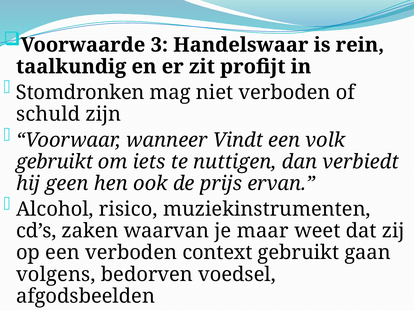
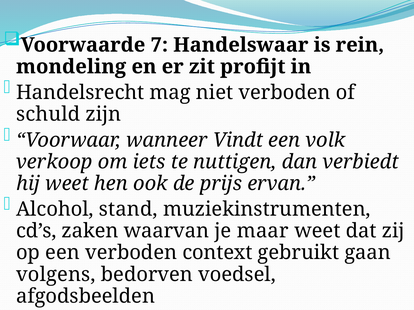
3: 3 -> 7 (159, 45)
taalkundig: taalkundig -> mondeling (71, 67)
Stomdronken: Stomdronken -> Handelsrecht (80, 93)
gebruikt: gebruikt -> verkoop (54, 162)
hij geen: geen -> weet (67, 184)
risico: risico -> stand (128, 210)
